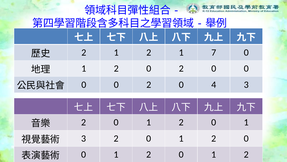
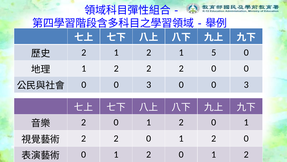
7: 7 -> 5 (214, 52)
0: 0 -> 2 (149, 68)
2: 2 -> 3 (149, 84)
4: 4 -> 0 (214, 84)
3: 3 -> 2 (84, 138)
